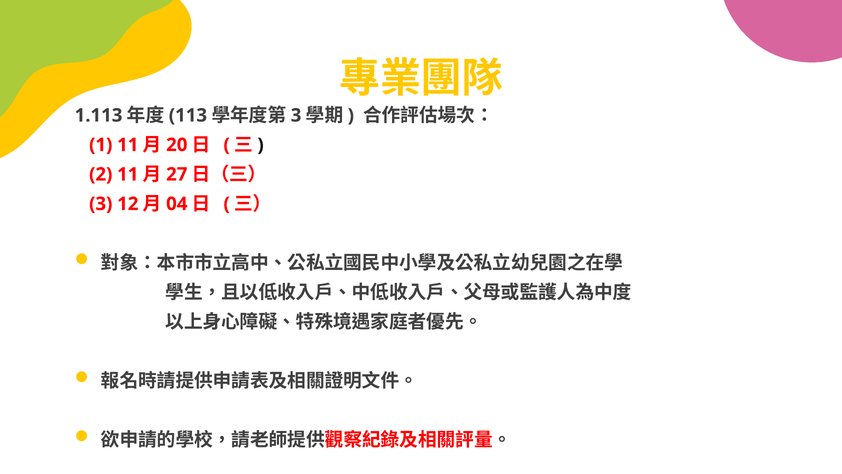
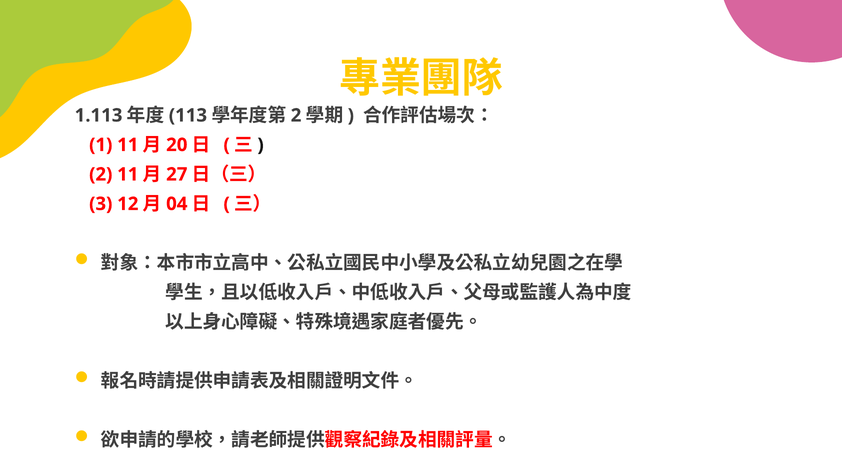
3: 3 -> 2 (296, 115)
